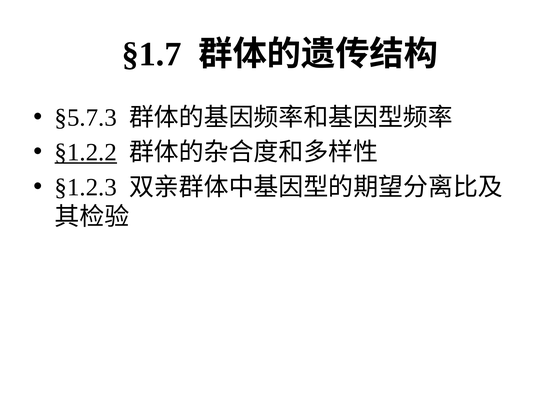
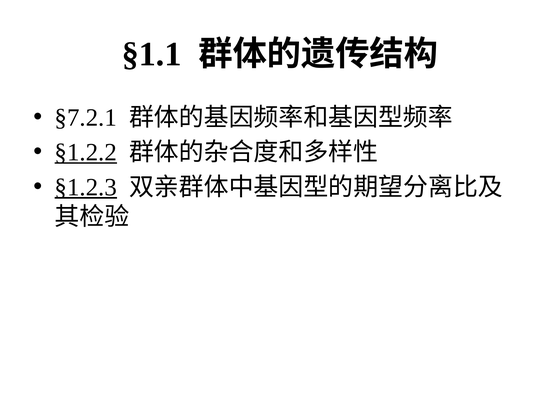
§1.7: §1.7 -> §1.1 (152, 54)
§5.7.3: §5.7.3 -> §7.2.1 (86, 117)
§1.2.3 underline: none -> present (86, 187)
